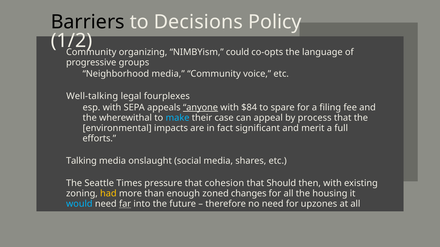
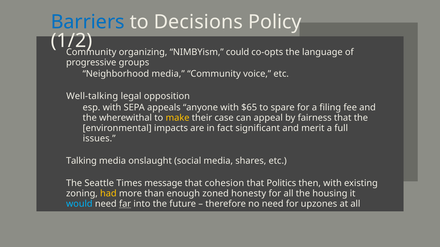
Barriers colour: black -> blue (88, 22)
fourplexes: fourplexes -> opposition (167, 96)
anyone underline: present -> none (200, 108)
$84: $84 -> $65 (249, 108)
make colour: light blue -> yellow (178, 118)
process: process -> fairness (315, 118)
efforts: efforts -> issues (99, 139)
pressure: pressure -> message (163, 184)
Should: Should -> Politics (281, 184)
changes: changes -> honesty (249, 194)
